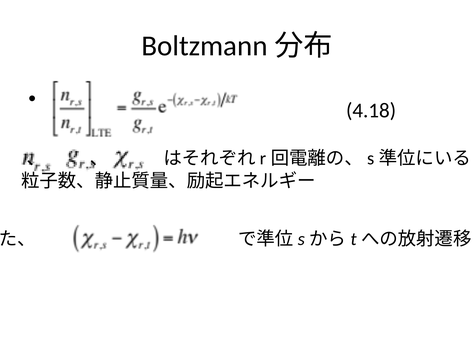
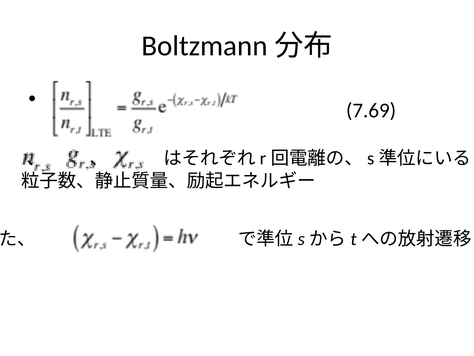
4.18: 4.18 -> 7.69 (371, 111)
